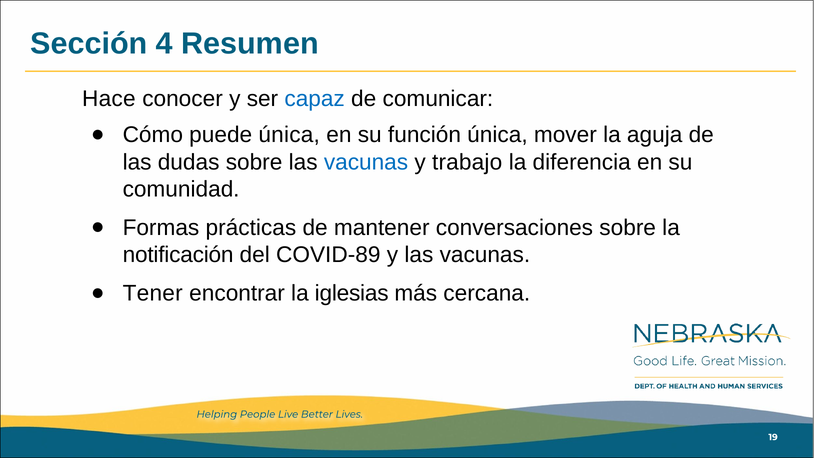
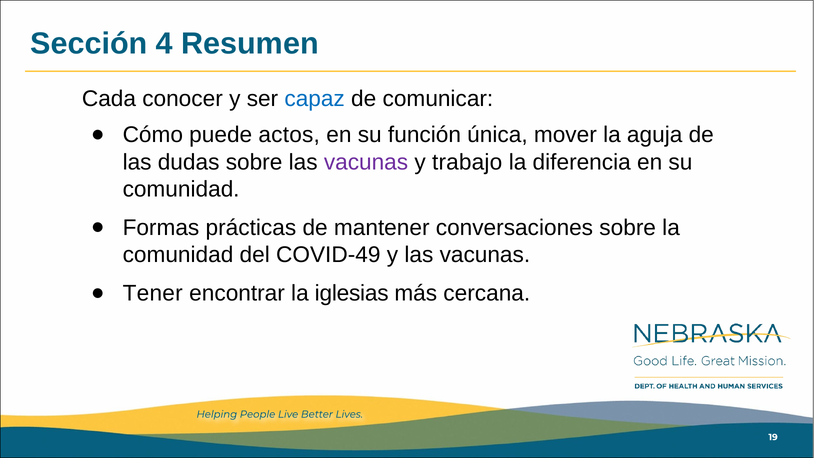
Hace: Hace -> Cada (109, 99)
puede única: única -> actos (289, 135)
vacunas colour: blue -> purple (366, 162)
notificación: notificación -> comunidad (178, 255)
COVID-89: COVID-89 -> COVID-49 (328, 255)
